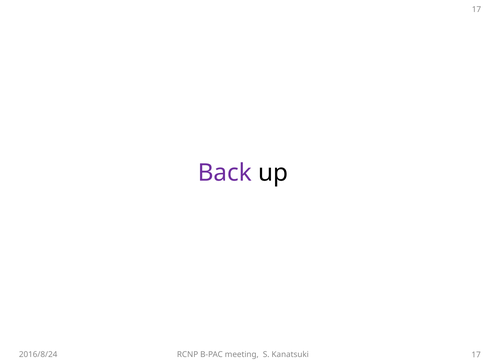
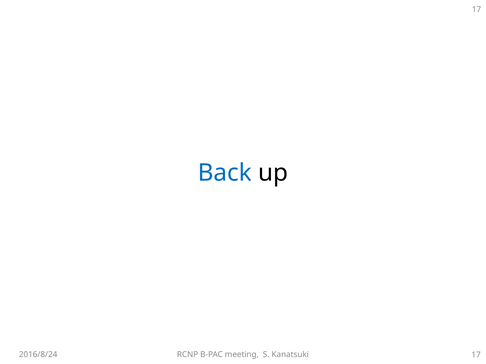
Back colour: purple -> blue (225, 173)
